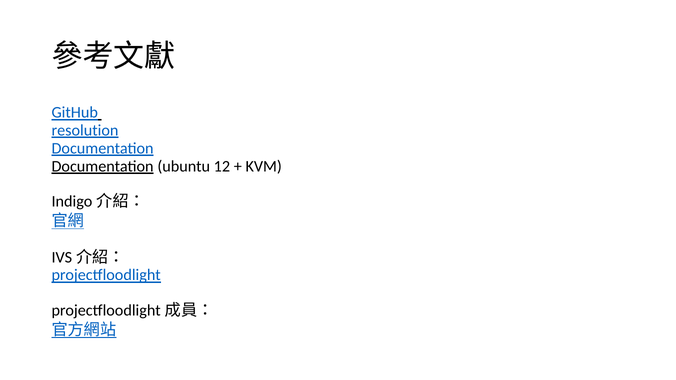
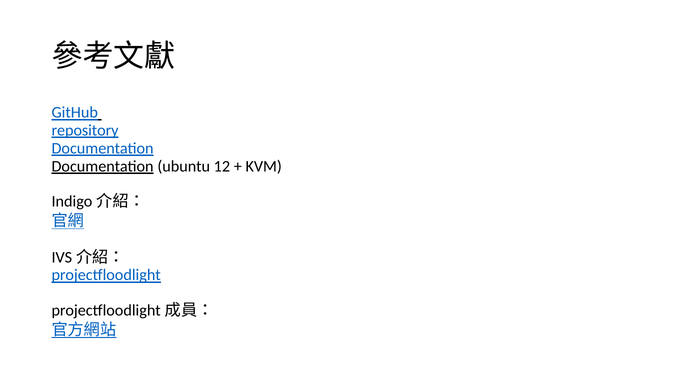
resolution: resolution -> repository (85, 131)
